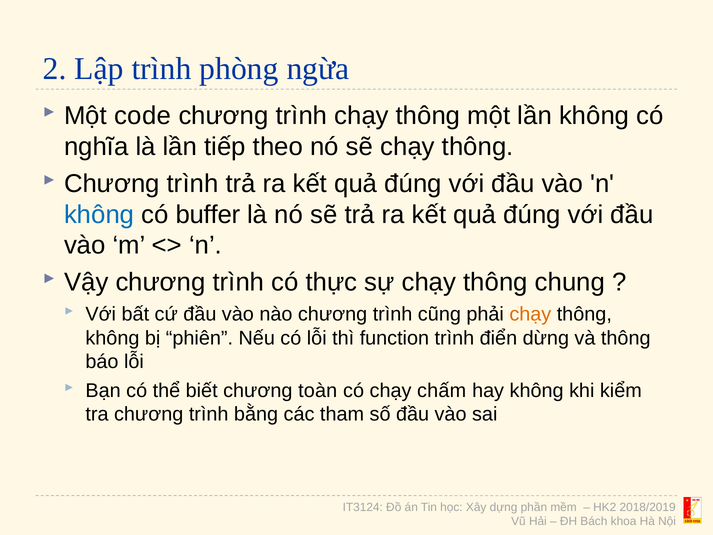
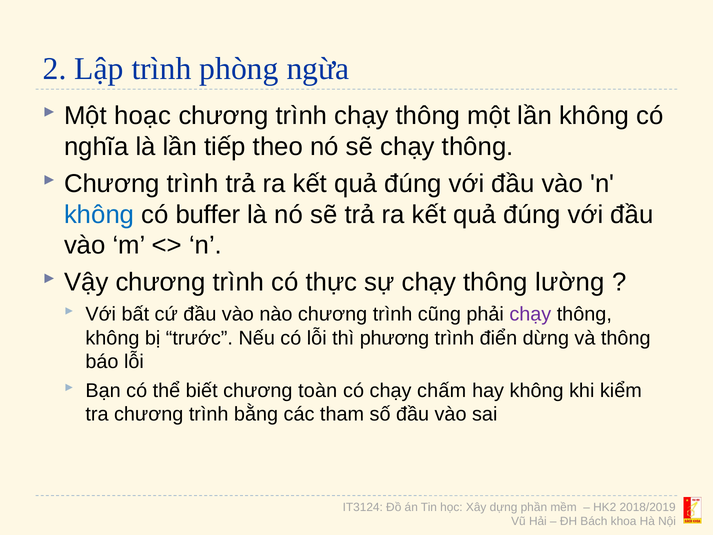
code: code -> hoạc (143, 116)
chung: chung -> lường (570, 282)
chạy colour: orange -> purple (530, 314)
phiên: phiên -> trước (199, 338)
function: function -> phương (394, 338)
